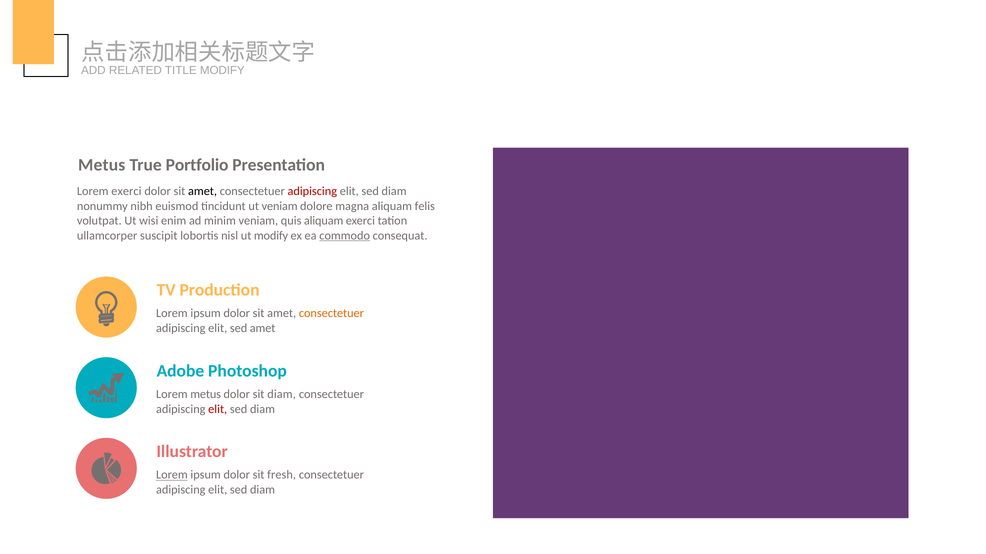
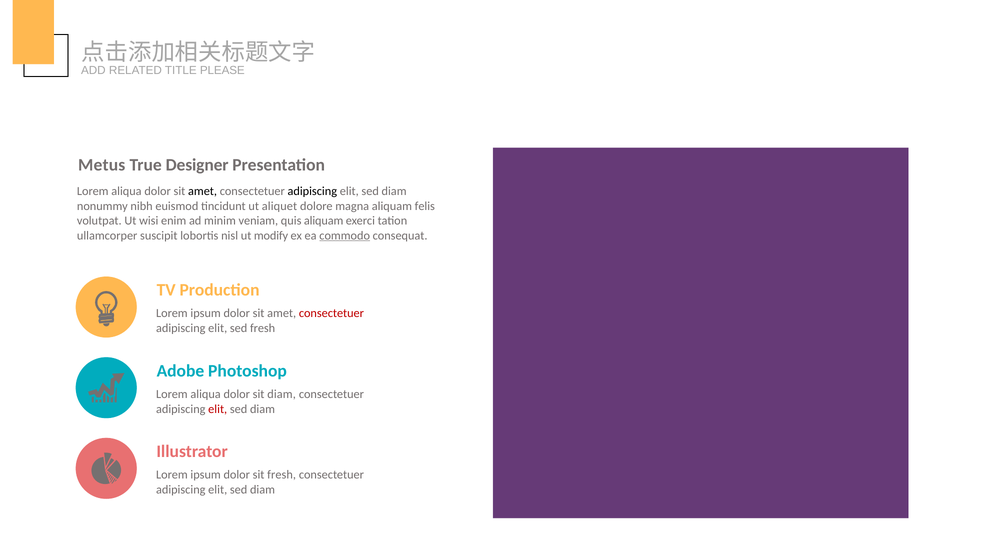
TITLE MODIFY: MODIFY -> PLEASE (222, 70)
Portfolio: Portfolio -> Designer (197, 165)
exerci: exerci -> aliqua (126, 191)
adipiscing colour: red -> black (312, 191)
ut veniam: veniam -> aliquet (279, 206)
consectetuer colour: orange -> red (331, 314)
sed amet: amet -> fresh (263, 329)
metus: metus -> aliqua (206, 395)
Lorem underline: present -> none (172, 475)
